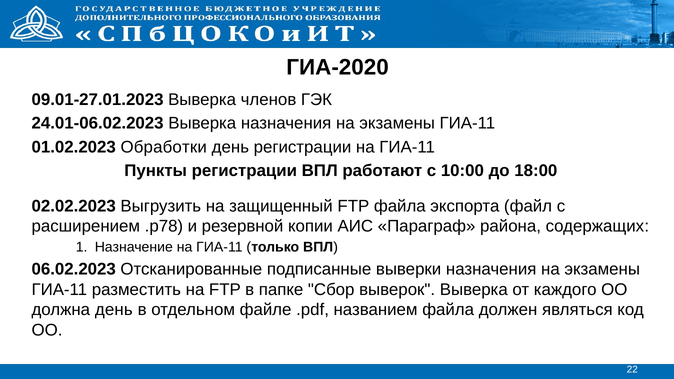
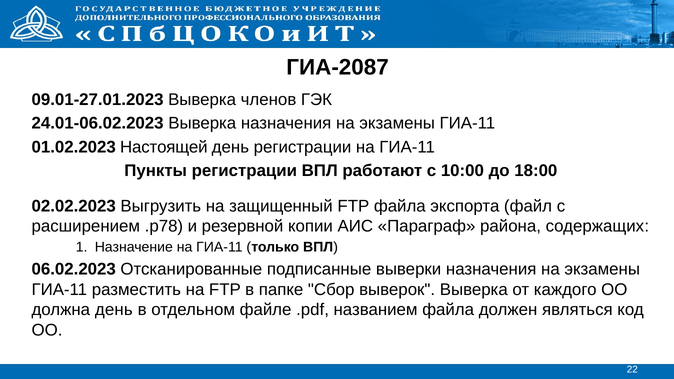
ГИА-2020: ГИА-2020 -> ГИА-2087 (338, 67)
Обработки: Обработки -> Настоящей (164, 147)
